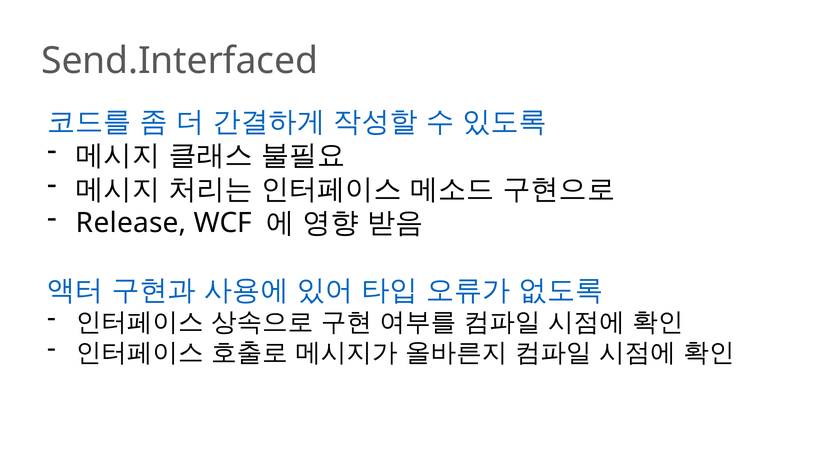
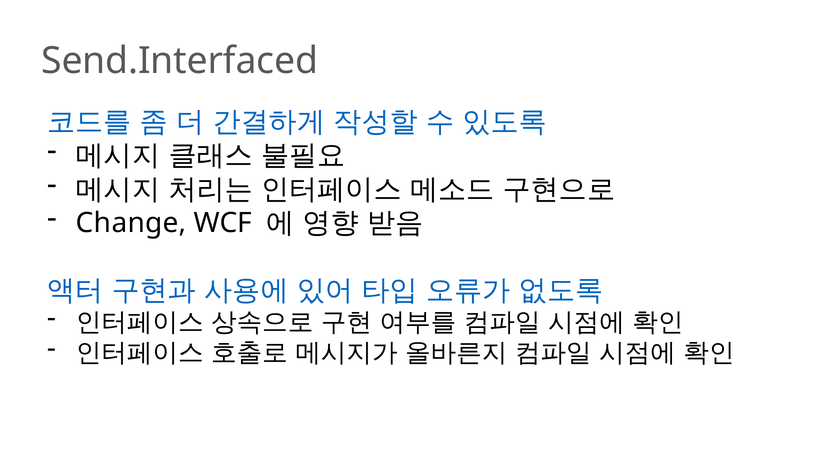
Release: Release -> Change (131, 223)
